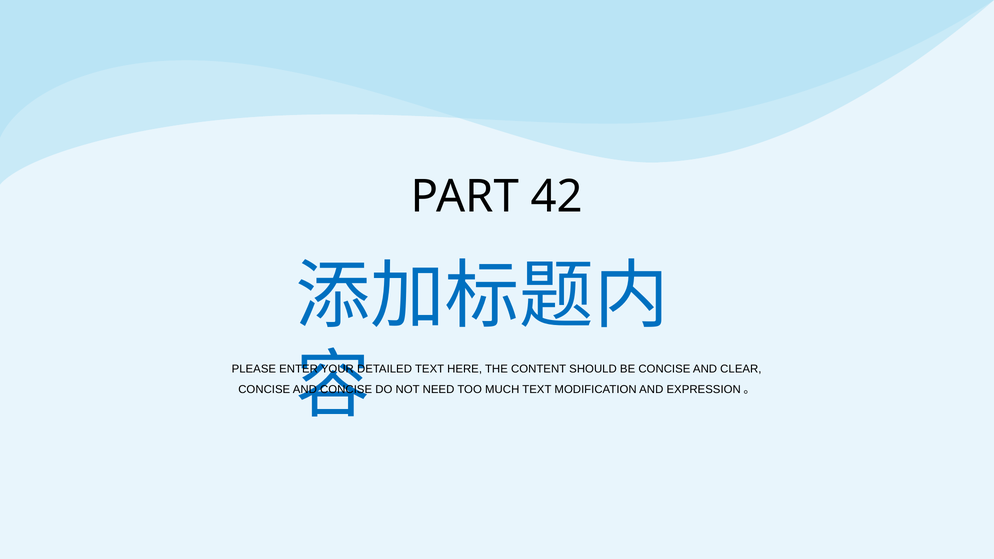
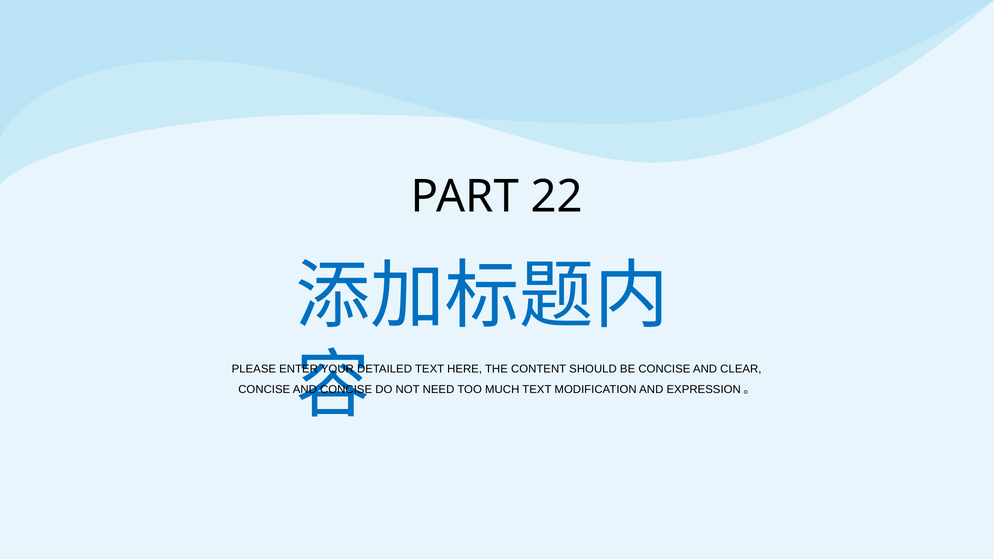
42: 42 -> 22 (557, 197)
